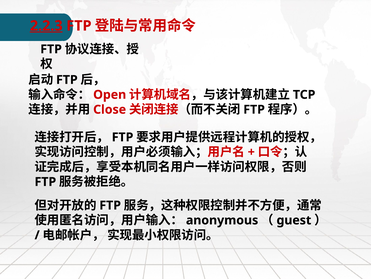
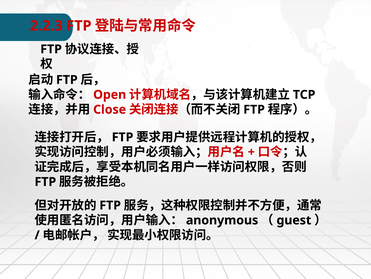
2.2.3 underline: present -> none (46, 26)
